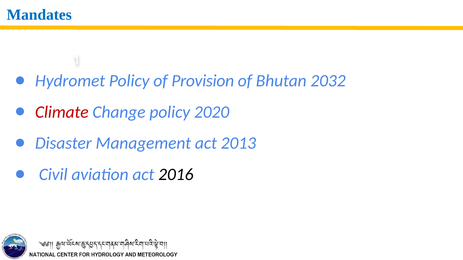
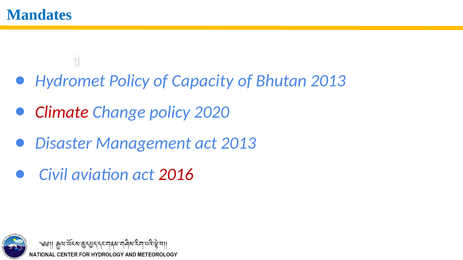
Provision: Provision -> Capacity (203, 81)
Bhutan 2032: 2032 -> 2013 (328, 81)
2016 colour: black -> red (176, 175)
